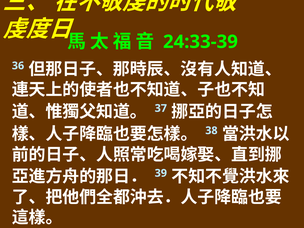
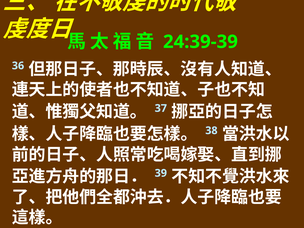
24:33-39: 24:33-39 -> 24:39-39 (200, 42)
